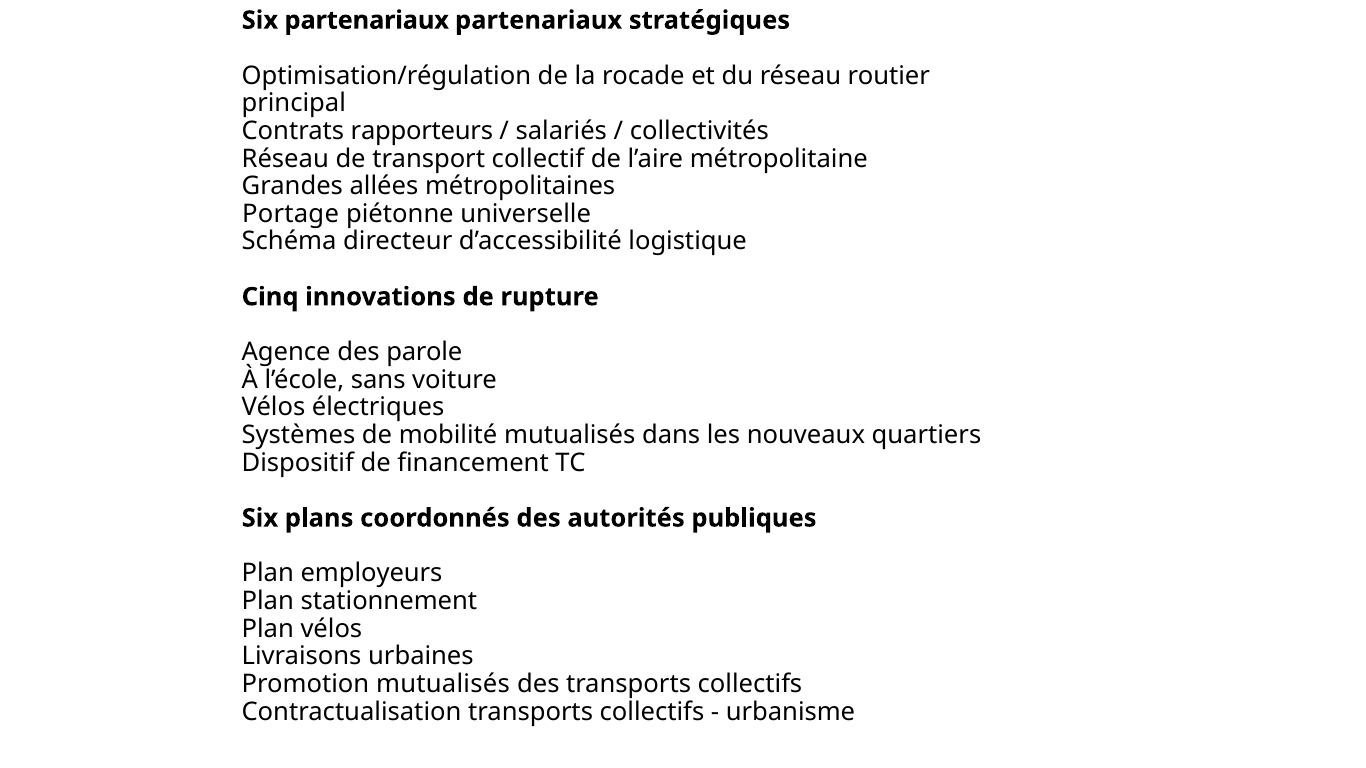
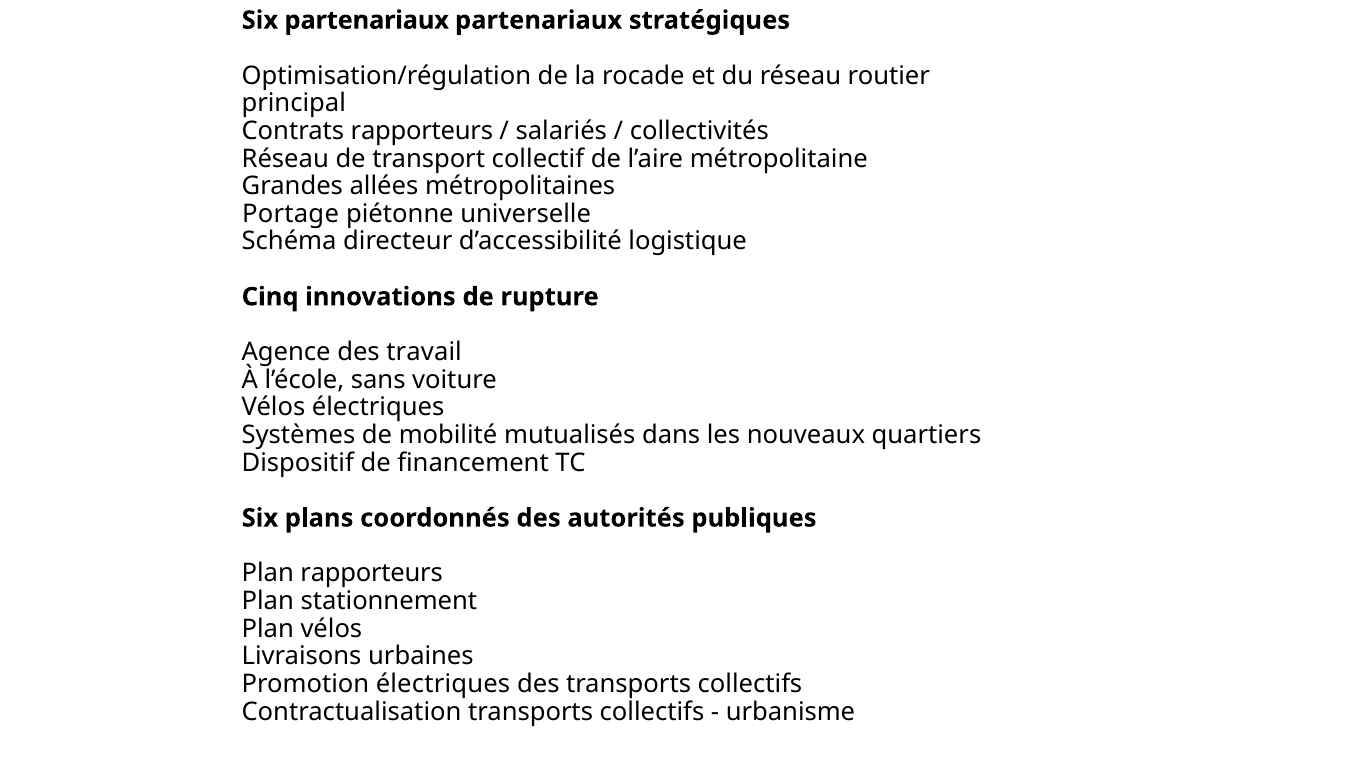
parole: parole -> travail (424, 352)
Plan employeurs: employeurs -> rapporteurs (372, 574)
Promotion mutualisés: mutualisés -> électriques (443, 684)
